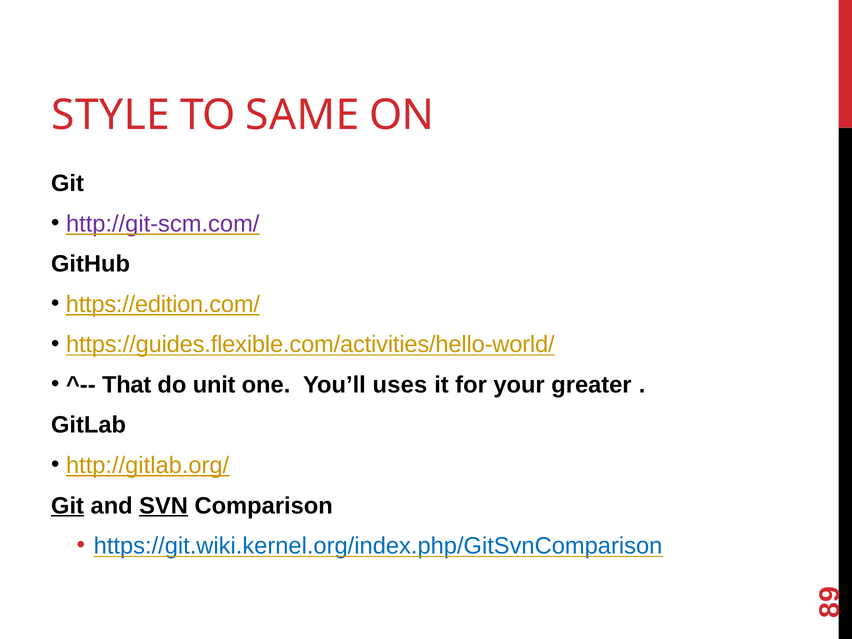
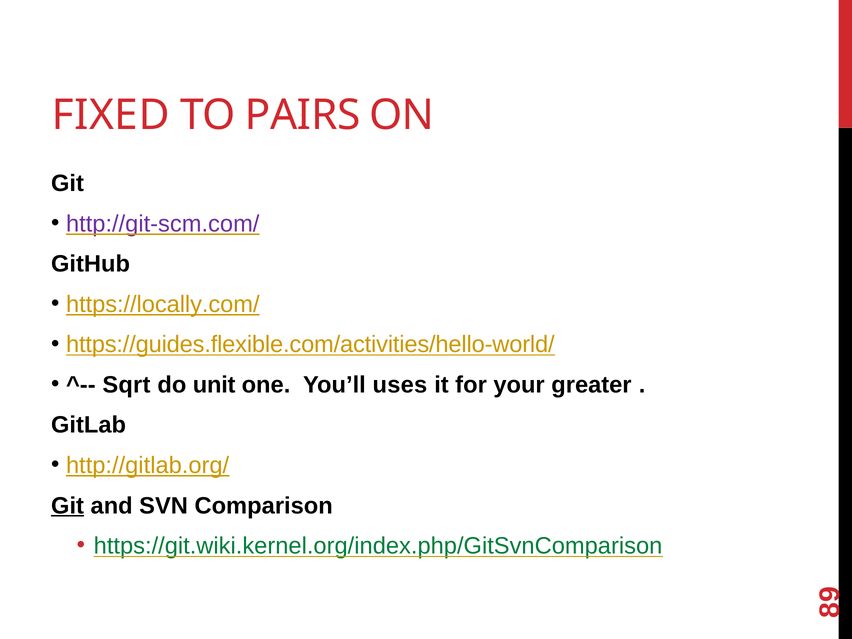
STYLE: STYLE -> FIXED (111, 115)
SAME: SAME -> PAIRS (303, 115)
https://edition.com/: https://edition.com/ -> https://locally.com/ (163, 304)
That: That -> Sqrt (126, 385)
SVN underline: present -> none (164, 506)
https://git.wiki.kernel.org/index.php/GitSvnComparison colour: blue -> green (378, 546)
